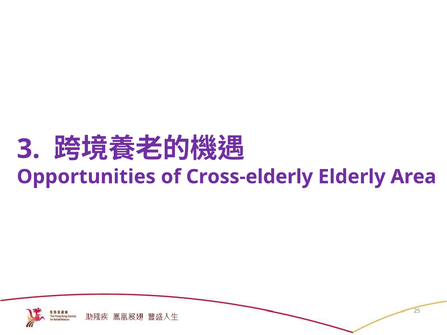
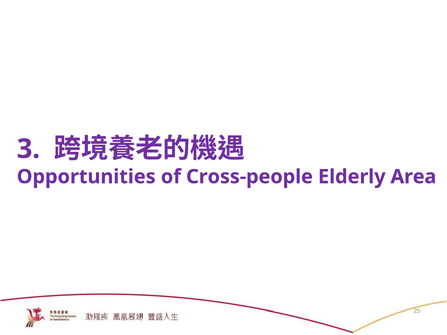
Cross-elderly: Cross-elderly -> Cross-people (249, 177)
